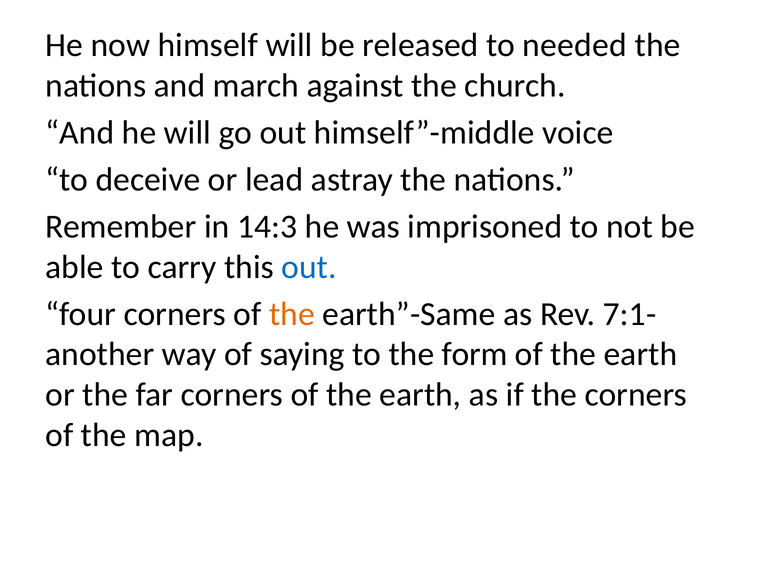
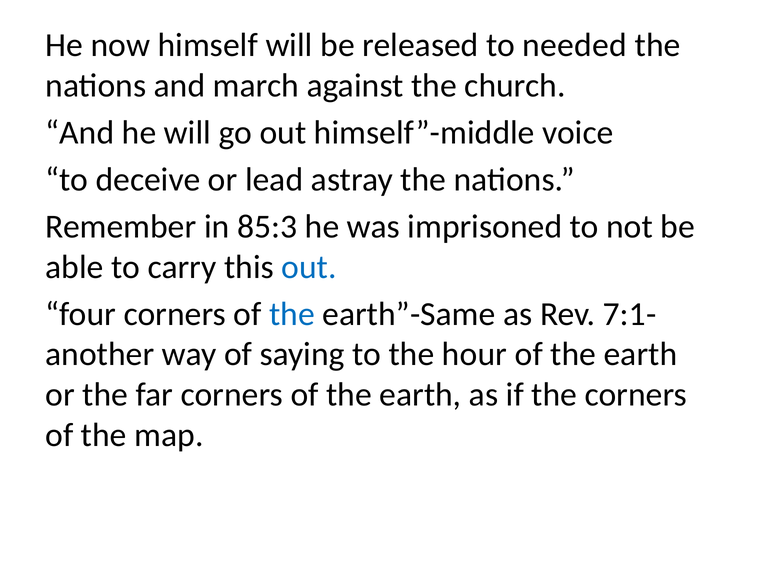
14:3: 14:3 -> 85:3 (267, 227)
the colour: orange -> blue (292, 314)
form: form -> hour (475, 355)
